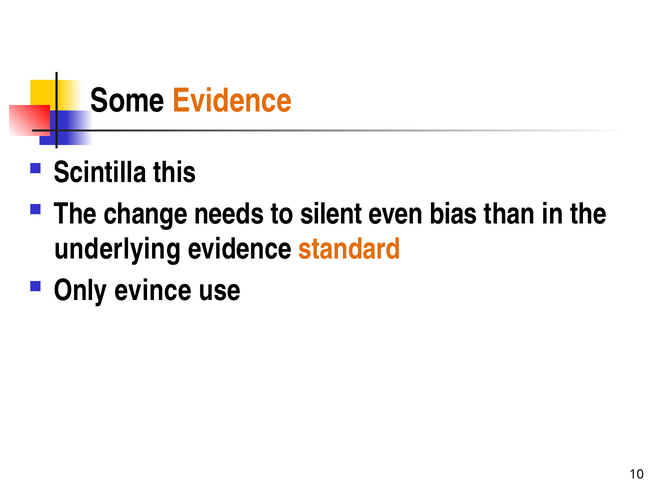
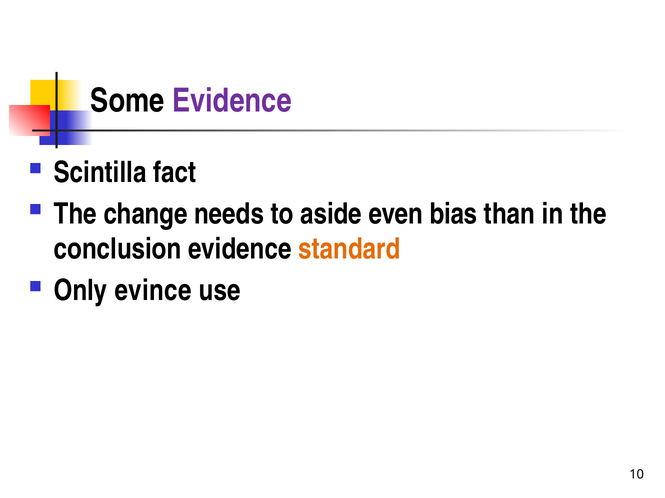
Evidence colour: orange -> purple (232, 101)
this: this -> fact (175, 173)
silent: silent -> aside (331, 214)
underlying: underlying -> conclusion (118, 250)
